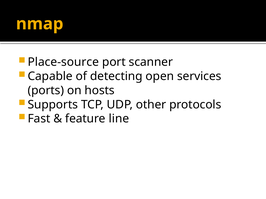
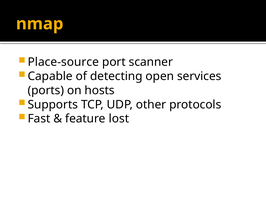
line: line -> lost (119, 119)
